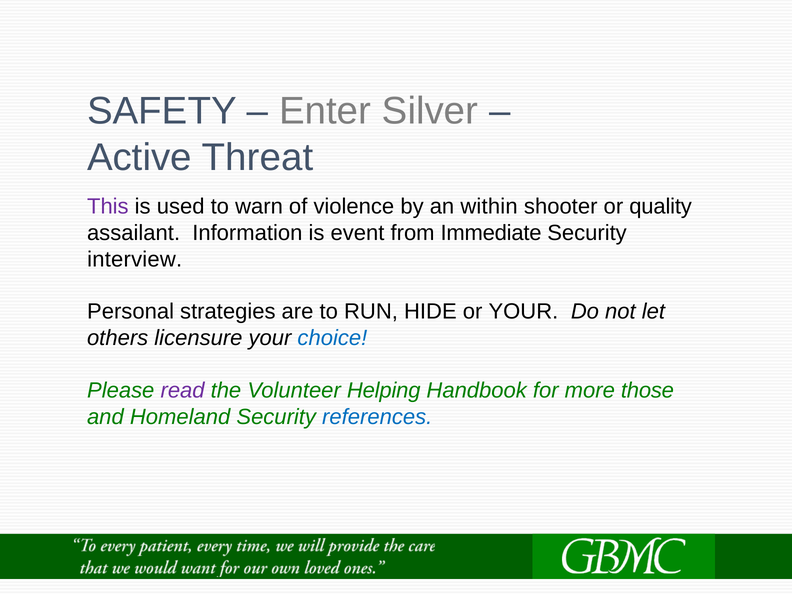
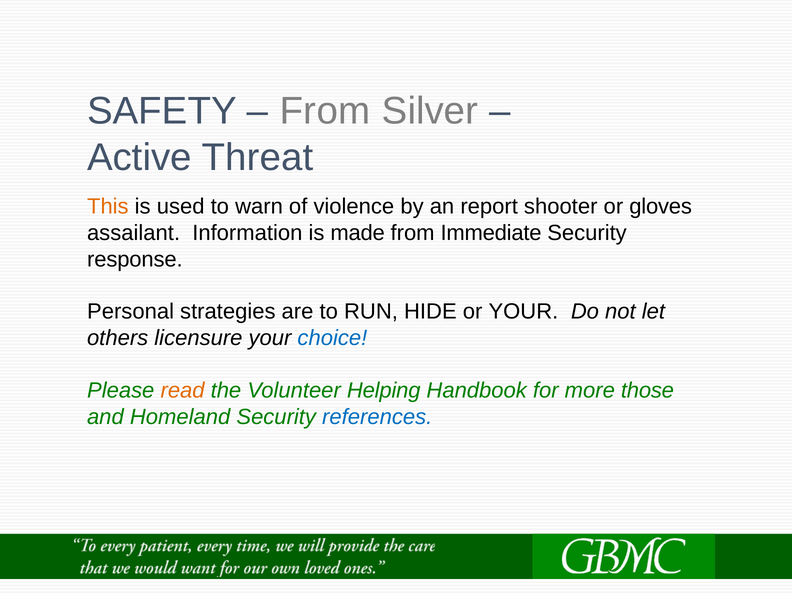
Enter: Enter -> From (325, 111)
This colour: purple -> orange (108, 206)
within: within -> report (489, 206)
quality: quality -> gloves (661, 206)
event: event -> made (358, 233)
interview: interview -> response (135, 259)
read colour: purple -> orange (183, 391)
